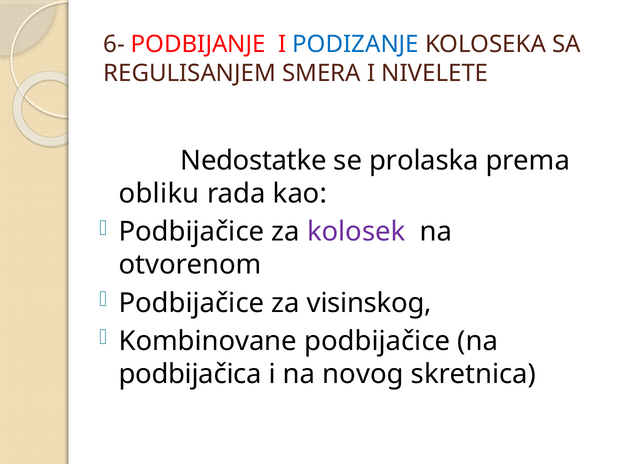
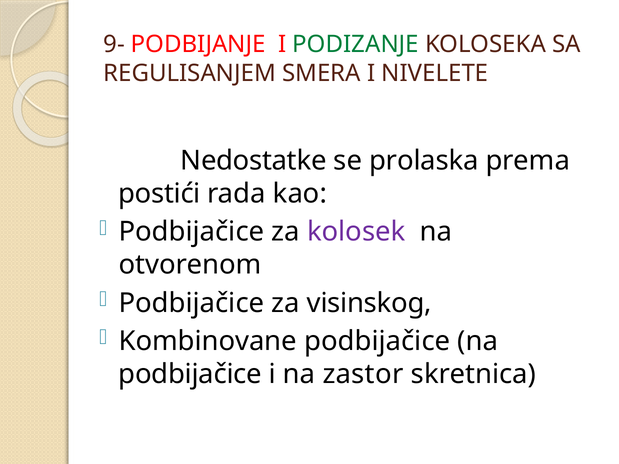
6-: 6- -> 9- (114, 44)
PODIZANJE colour: blue -> green (356, 44)
obliku: obliku -> postići (159, 194)
podbijačica: podbijačica -> podbijačice (190, 374)
novog: novog -> zastor (363, 374)
